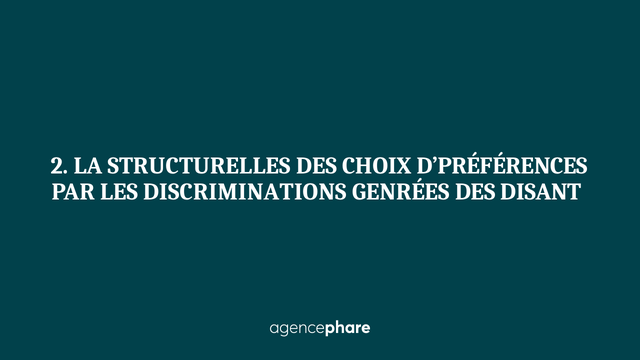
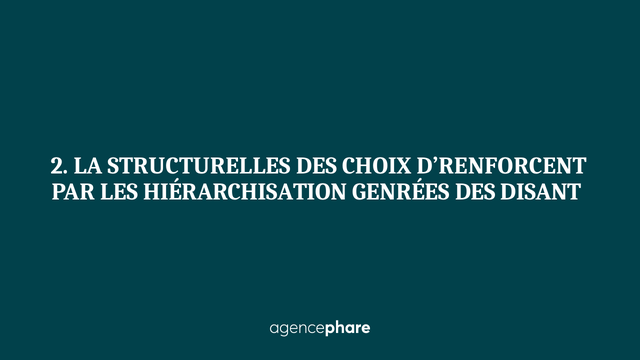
D’PRÉFÉRENCES: D’PRÉFÉRENCES -> D’RENFORCENT (502, 166)
DISCRIMINATIONS: DISCRIMINATIONS -> HIÉRARCHISATION (245, 192)
